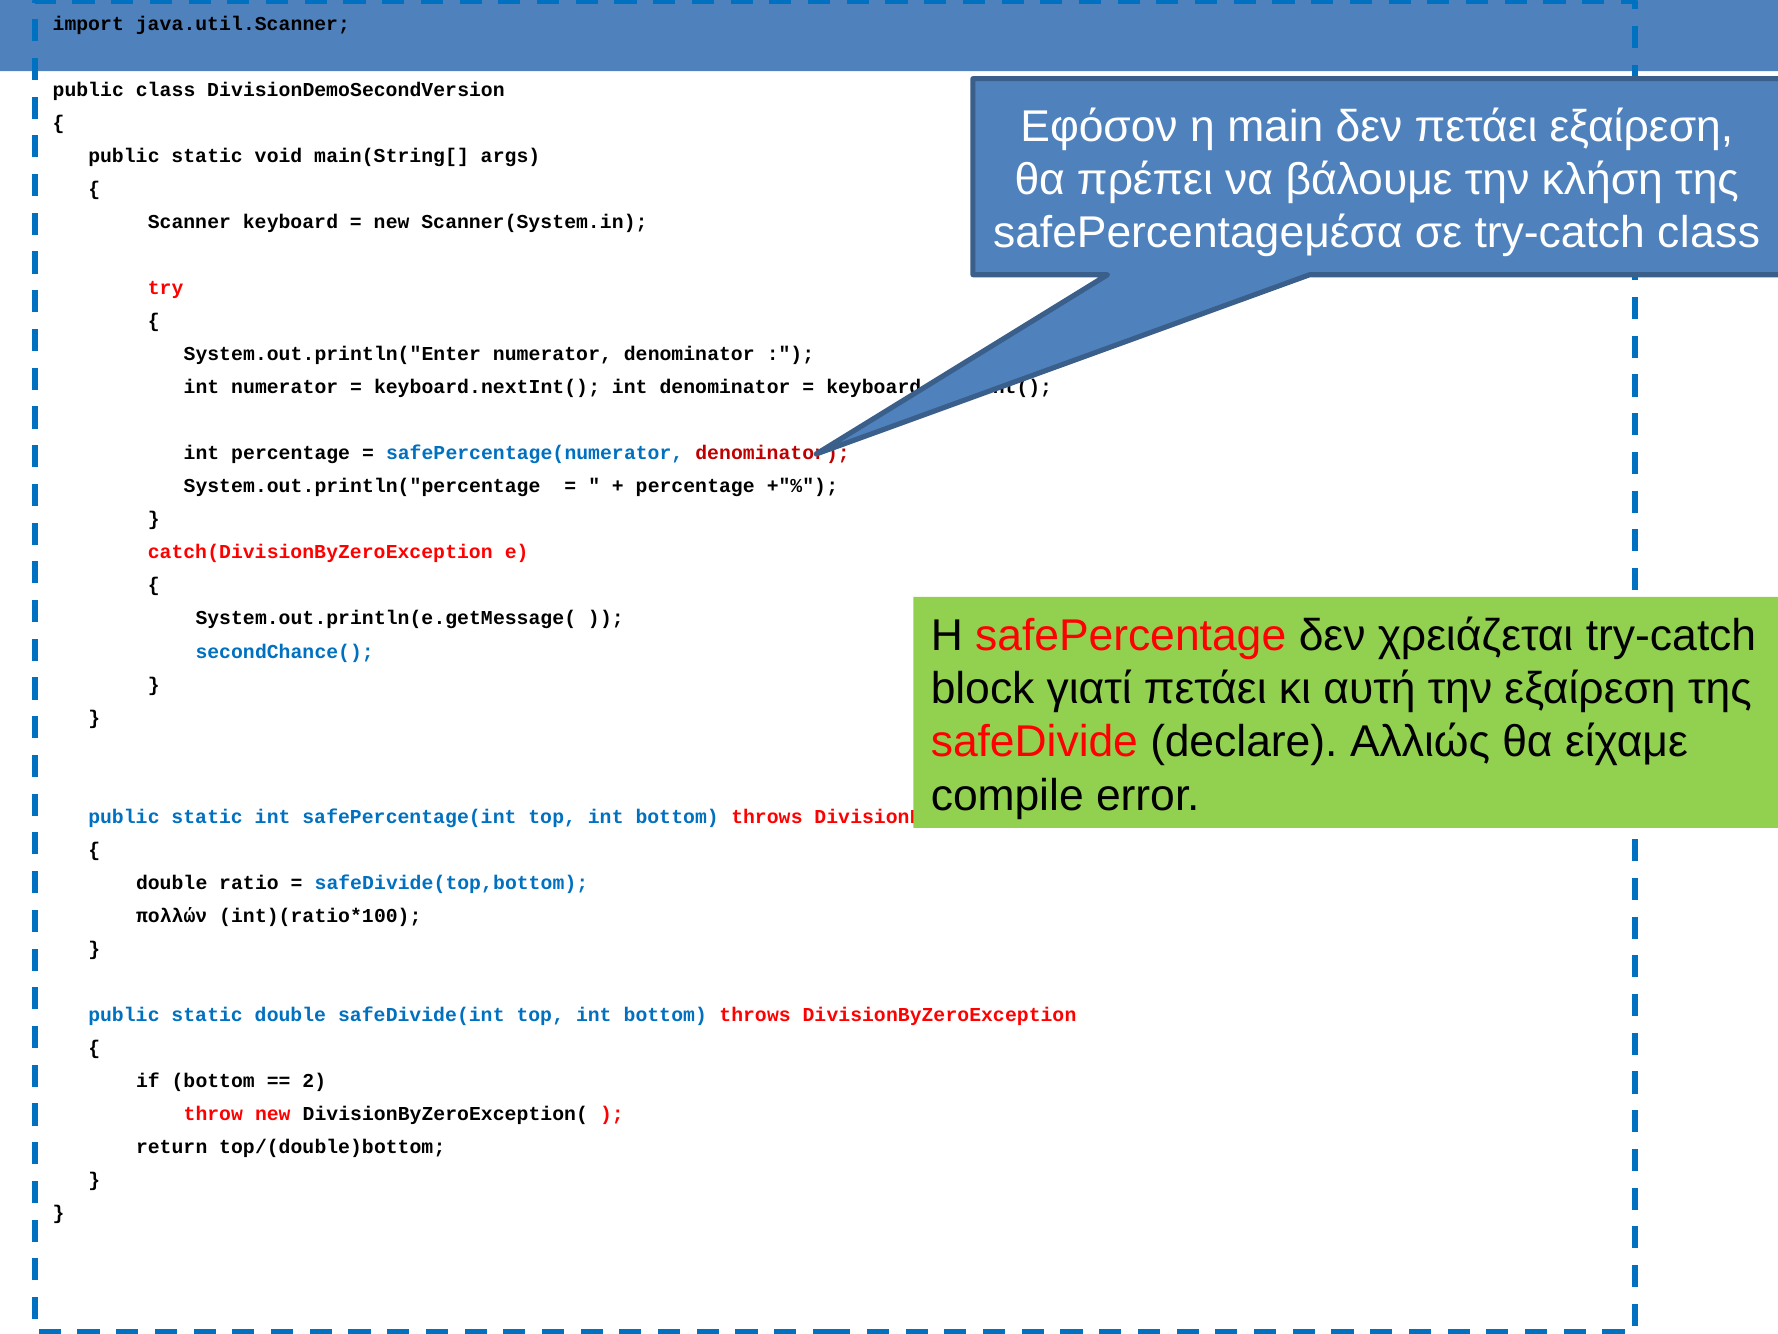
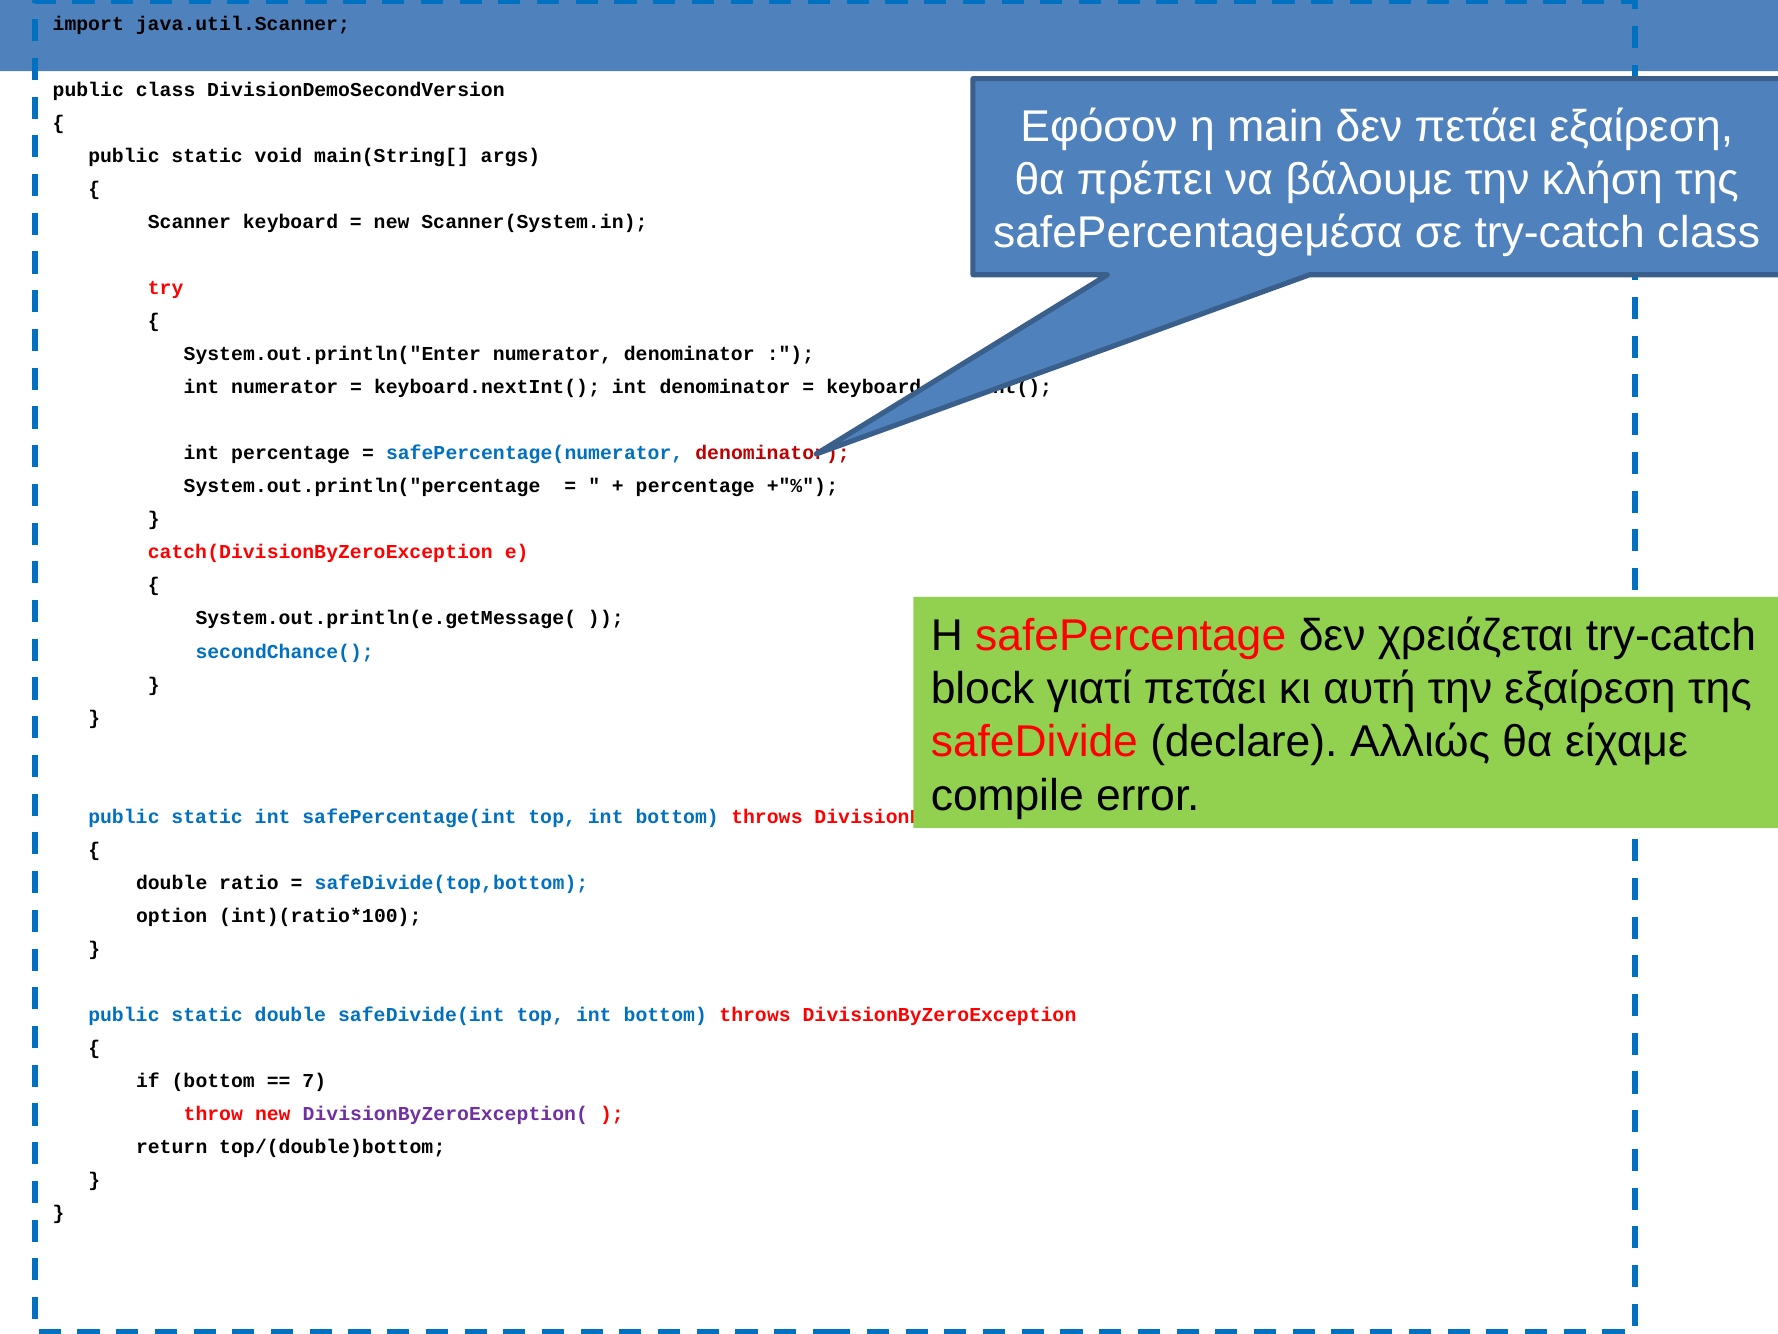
πολλών: πολλών -> option (172, 916)
2: 2 -> 7 (314, 1081)
DivisionByZeroException( colour: black -> purple (445, 1114)
